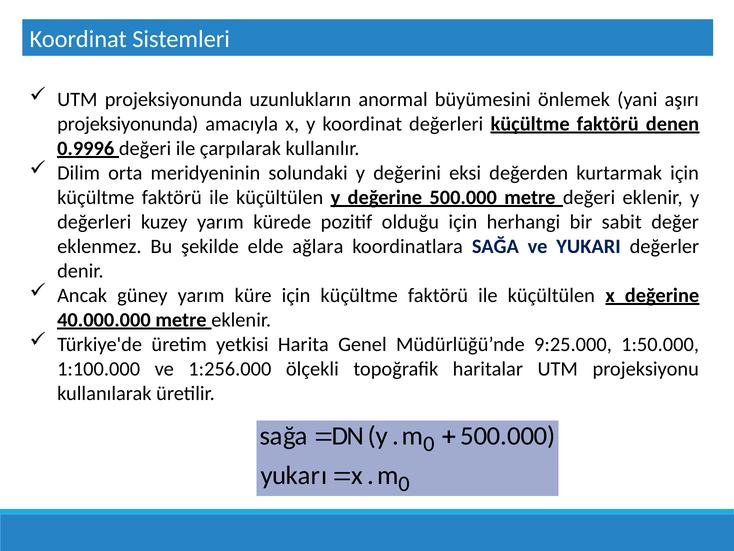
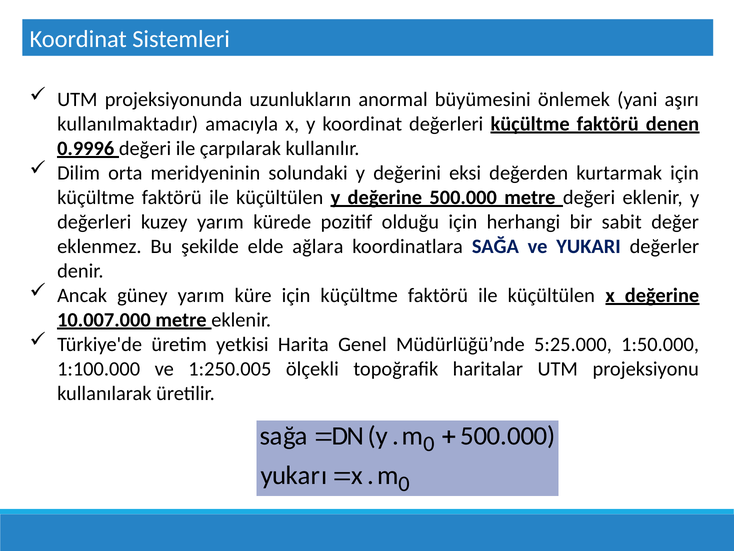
projeksiyonunda: projeksiyonunda -> kullanılmaktadır (128, 124)
40.000.000: 40.000.000 -> 10.007.000 (104, 319)
9:25.000: 9:25.000 -> 5:25.000 (573, 344)
1:256.000: 1:256.000 -> 1:250.005 (230, 368)
